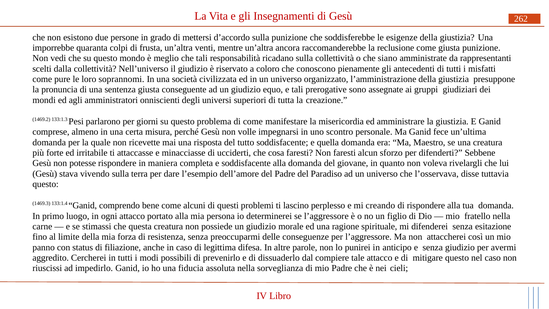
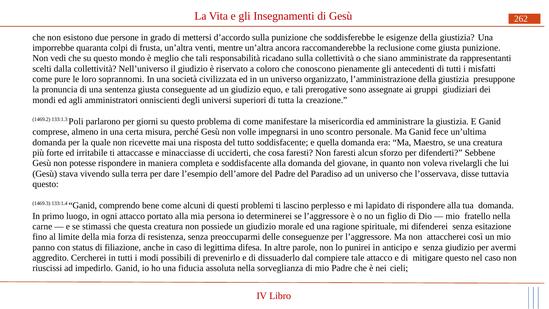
Pesi: Pesi -> Poli (76, 122)
creando: creando -> lapidato (380, 206)
